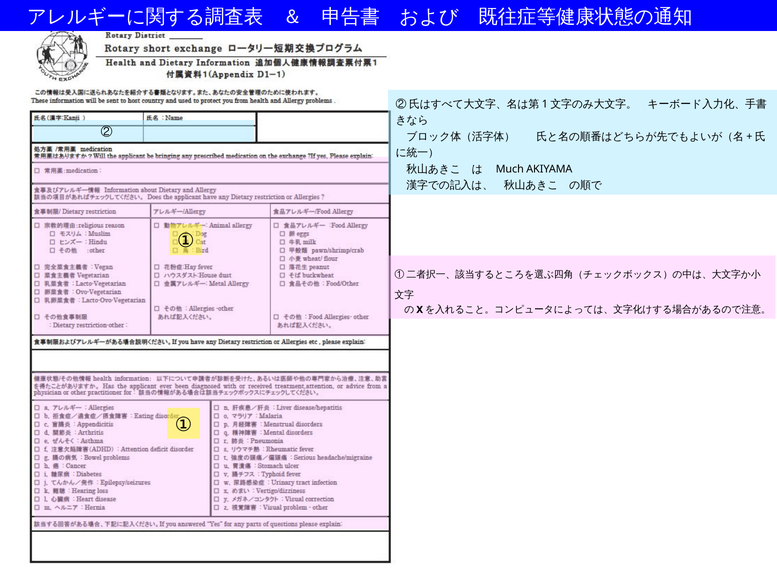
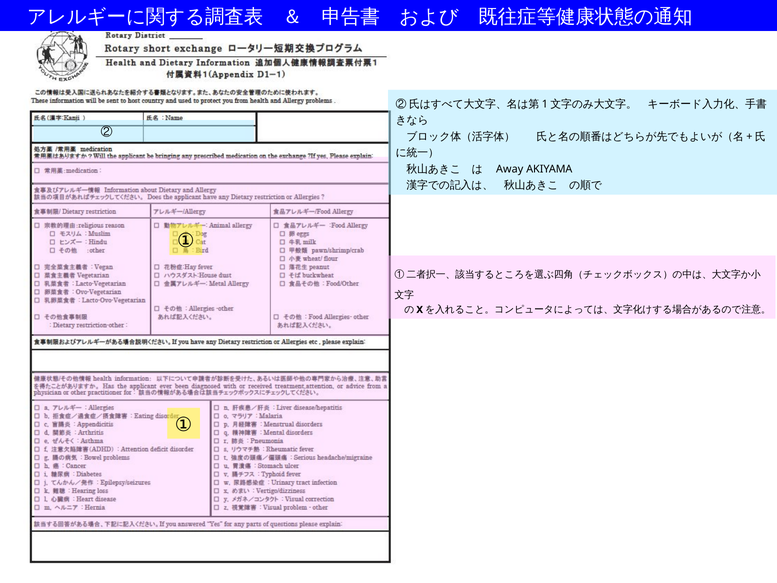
Much: Much -> Away (510, 169)
